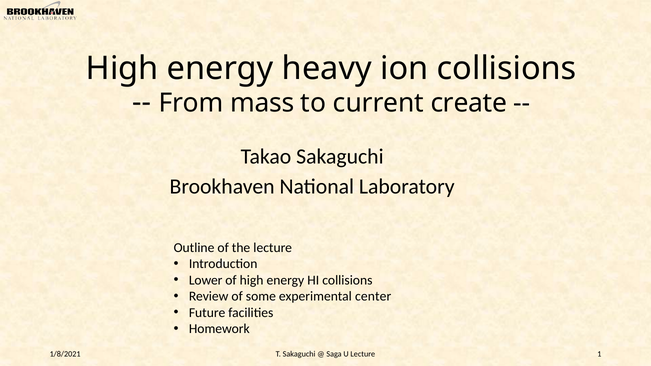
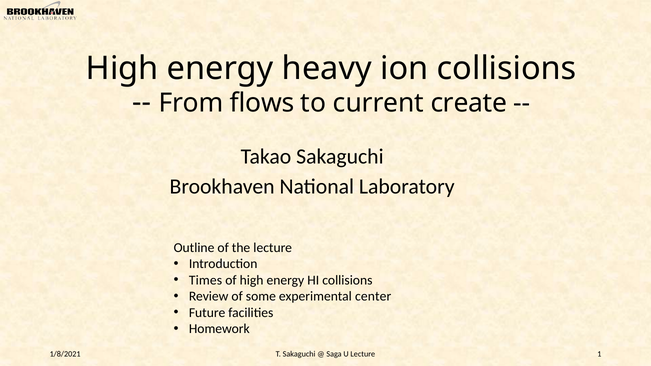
mass: mass -> flows (262, 103)
Lower: Lower -> Times (206, 280)
